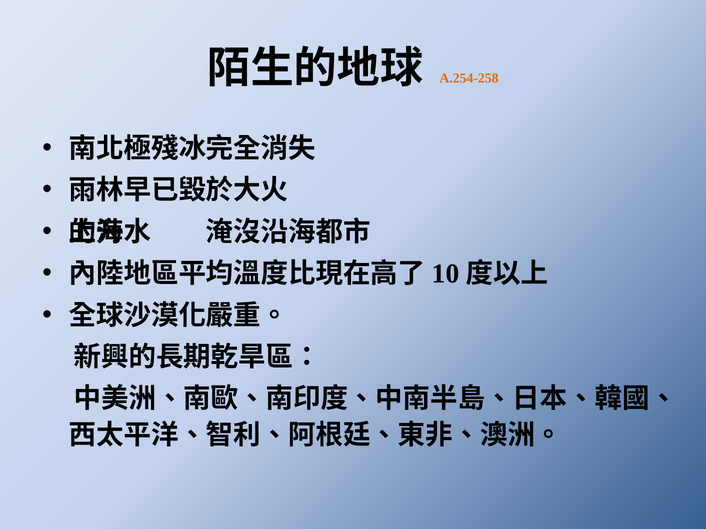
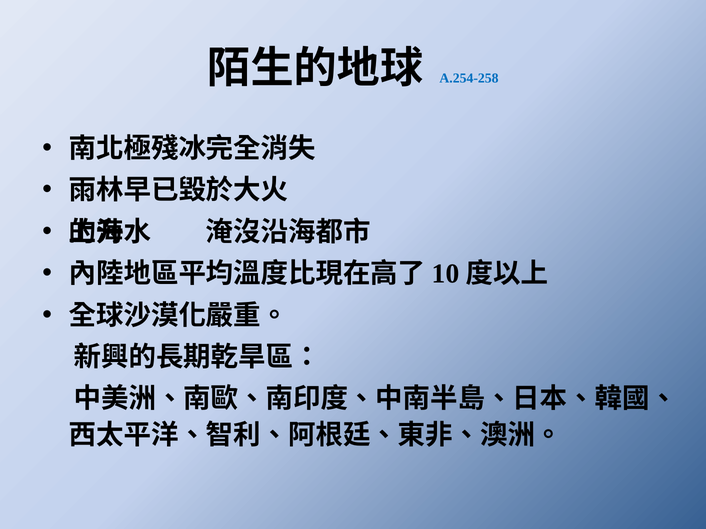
A.254-258 colour: orange -> blue (469, 78)
